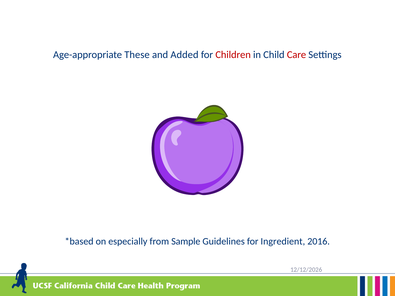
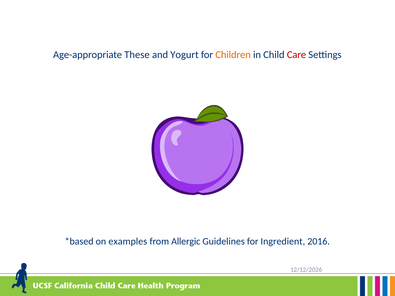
Added: Added -> Yogurt (184, 55)
Children colour: red -> orange (233, 55)
especially: especially -> examples (128, 242)
Sample: Sample -> Allergic (186, 242)
